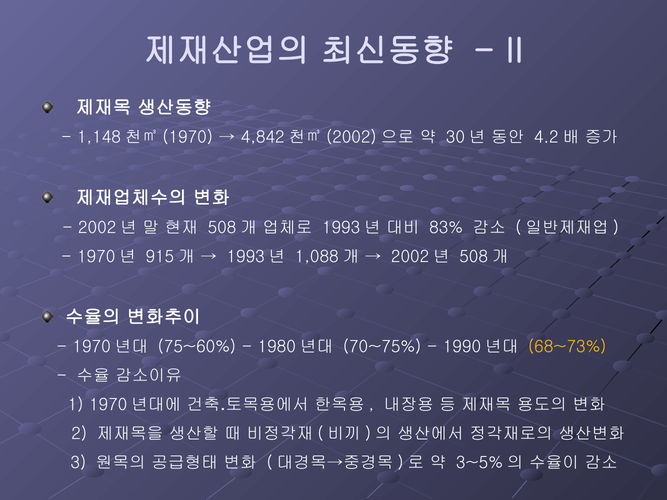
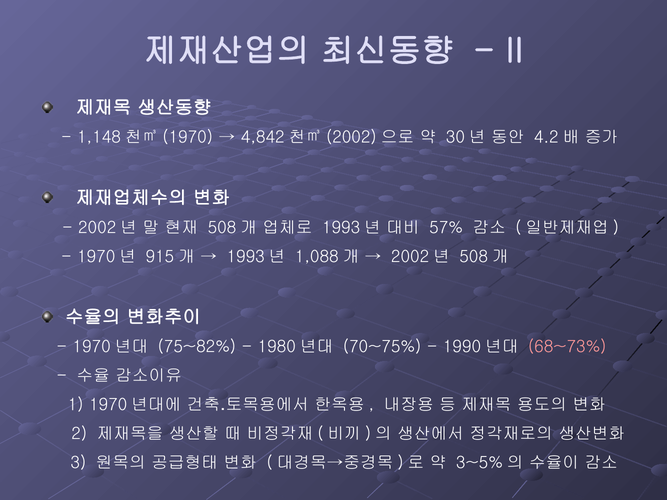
83%: 83% -> 57% (446, 228)
75~60%: 75~60% -> 75~82% (197, 347)
68~73% colour: yellow -> pink (567, 347)
